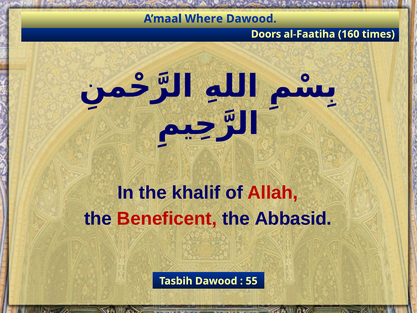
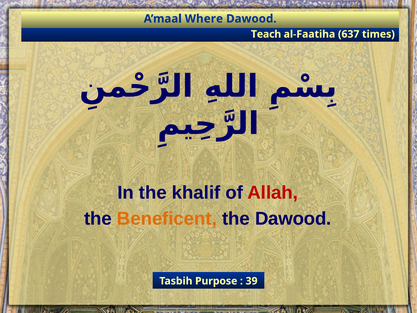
Doors: Doors -> Teach (266, 34)
160: 160 -> 637 (349, 34)
Beneficent colour: red -> orange (167, 219)
the Abbasid: Abbasid -> Dawood (293, 219)
Tasbih Dawood: Dawood -> Purpose (216, 281)
55: 55 -> 39 (252, 281)
